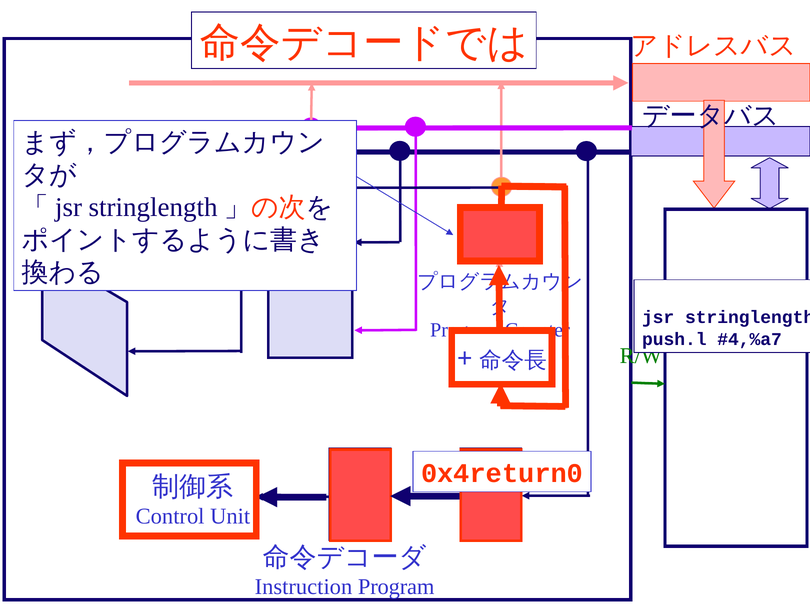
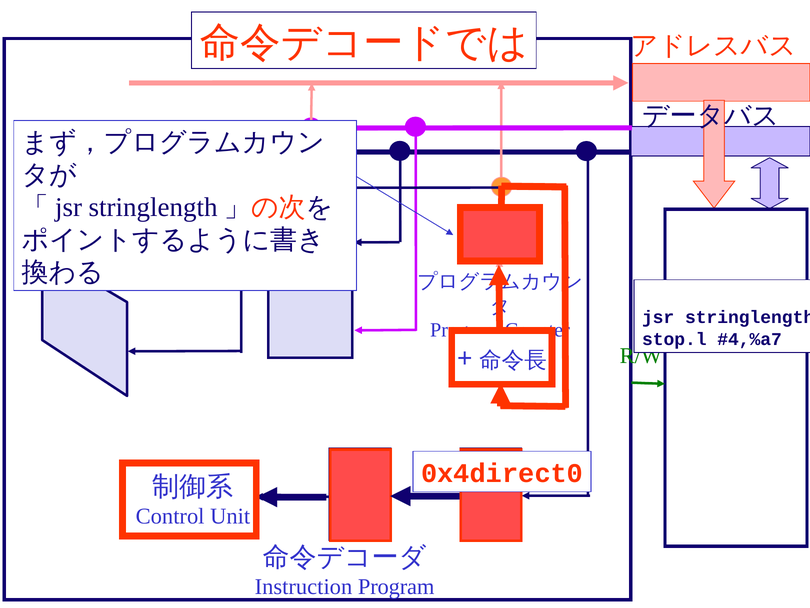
push.l: push.l -> stop.l (674, 339)
0x4return0: 0x4return0 -> 0x4direct0 (502, 473)
